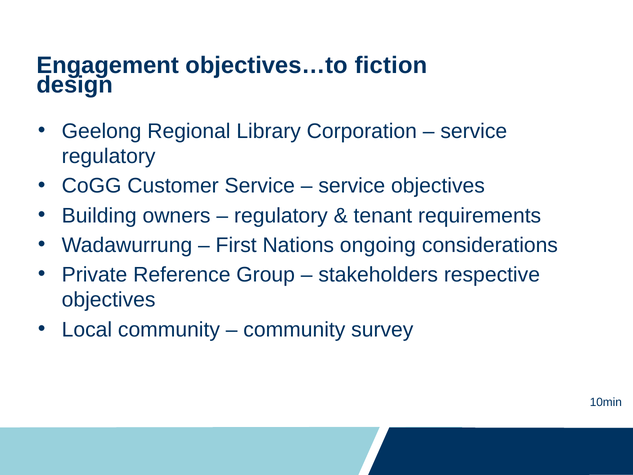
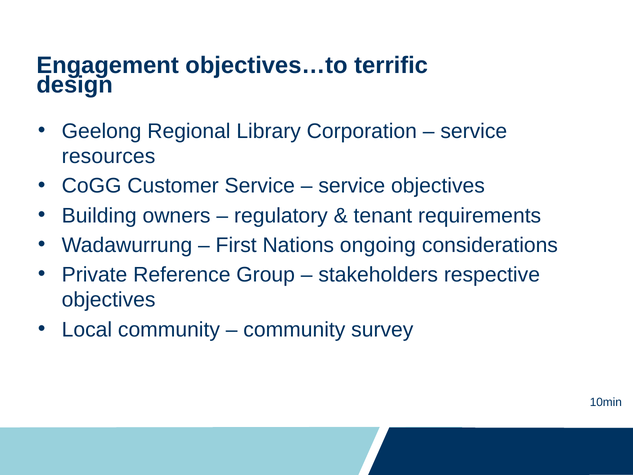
fiction: fiction -> terrific (391, 66)
regulatory: regulatory -> resources (109, 156)
